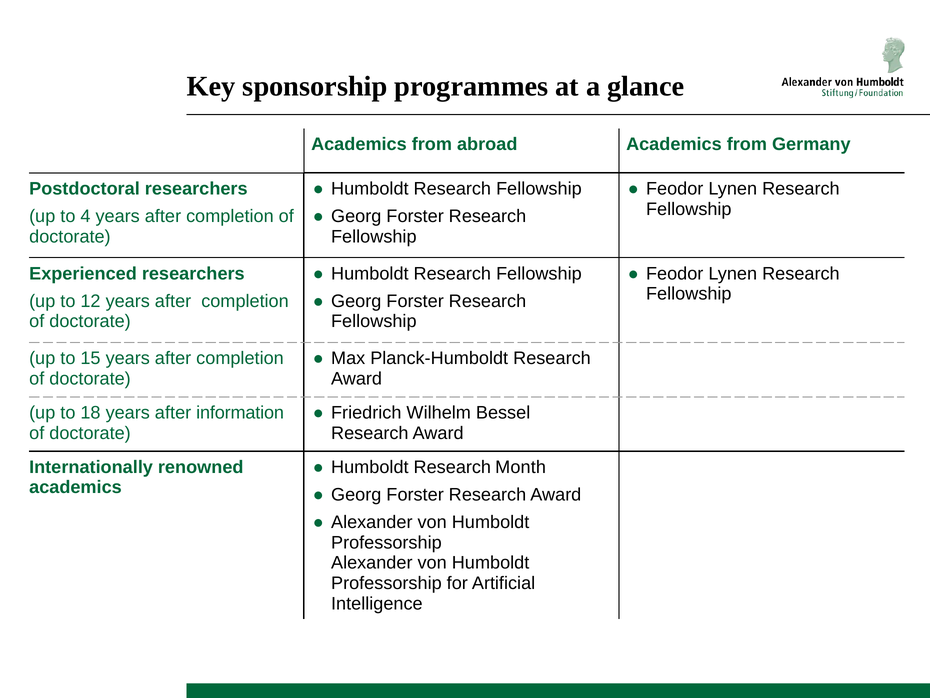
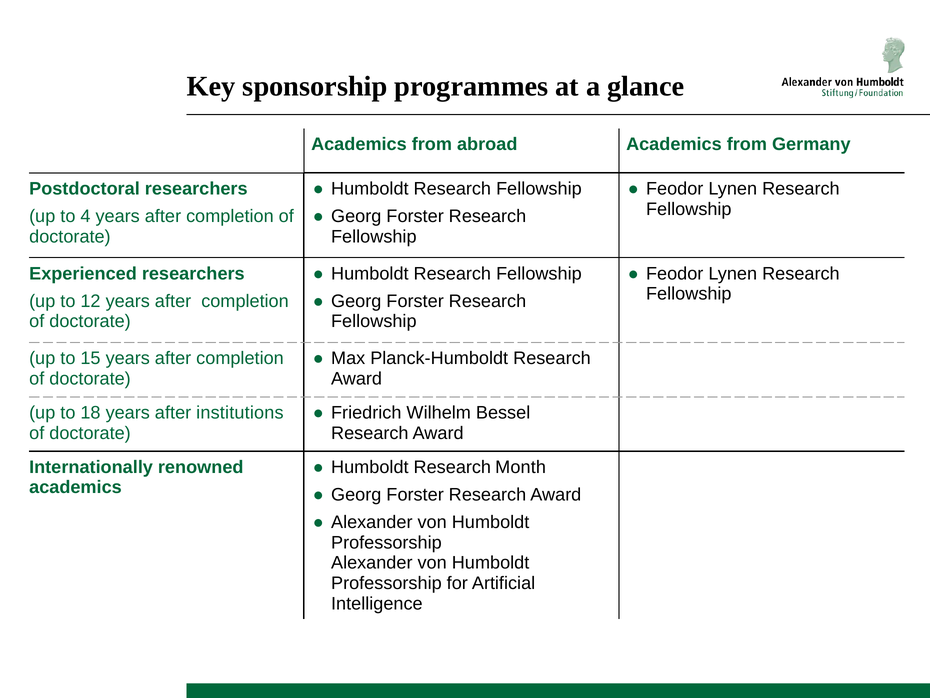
information: information -> institutions (240, 412)
